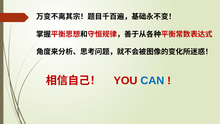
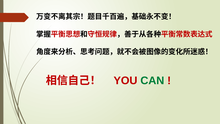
CAN colour: blue -> green (152, 80)
